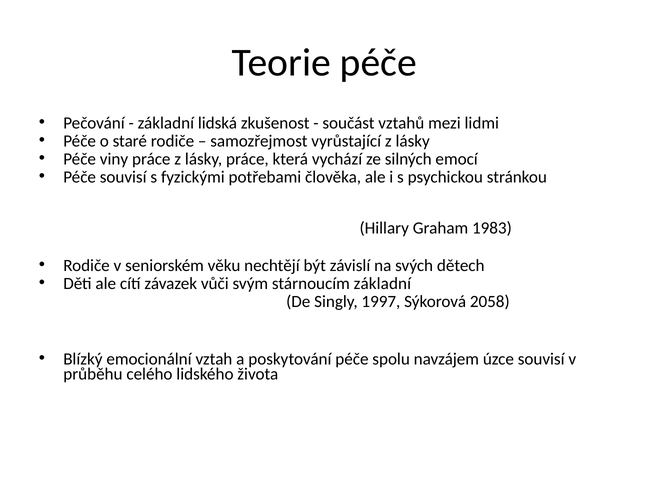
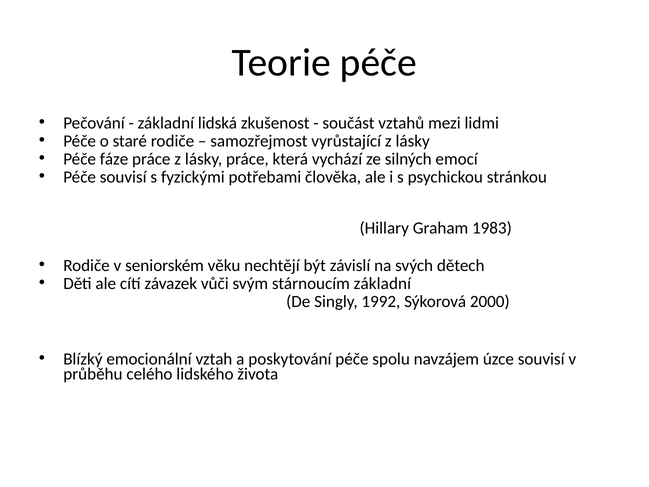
viny: viny -> fáze (114, 159)
1997: 1997 -> 1992 (381, 302)
2058: 2058 -> 2000 (490, 302)
